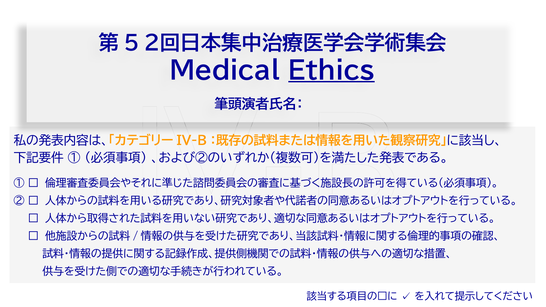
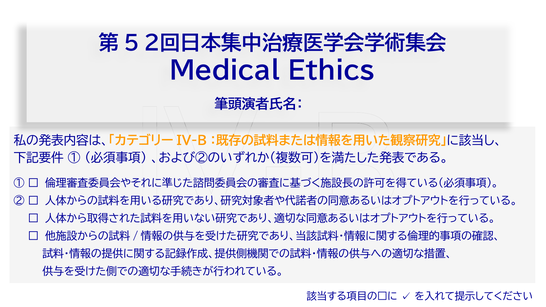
Ethics underline: present -> none (331, 71)
